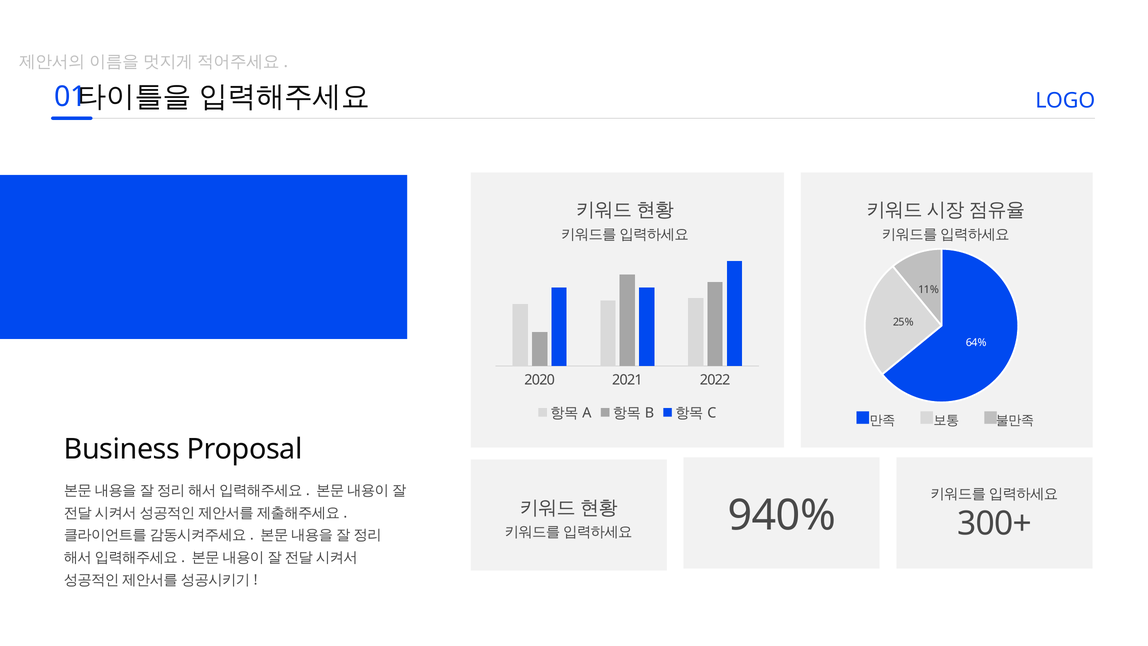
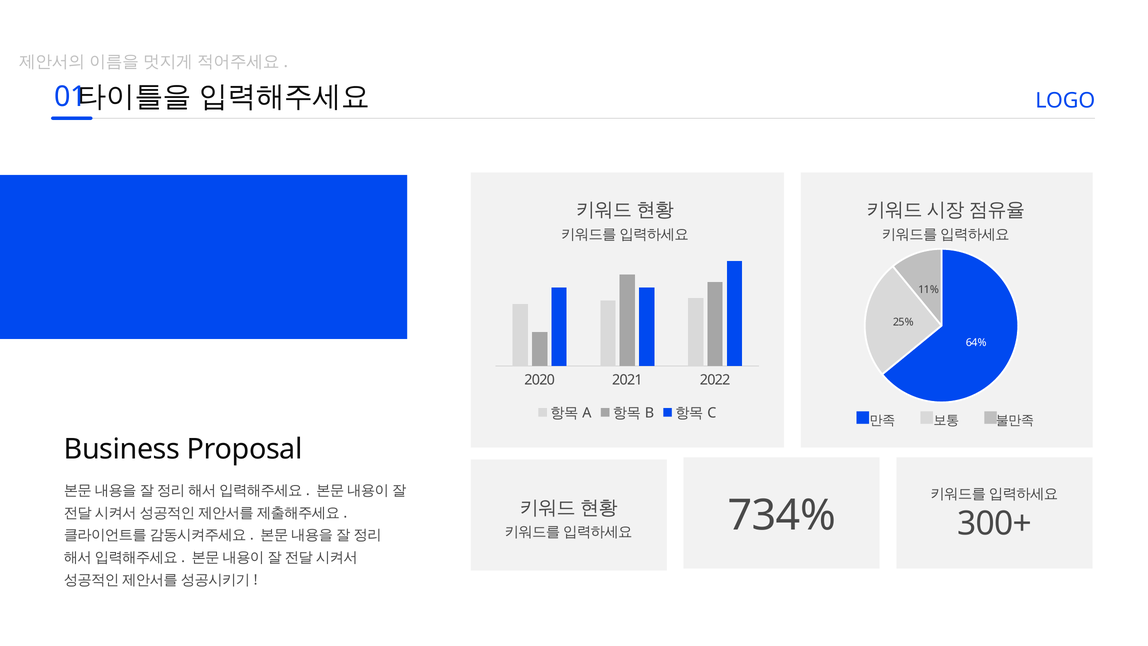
940%: 940% -> 734% (782, 515)
